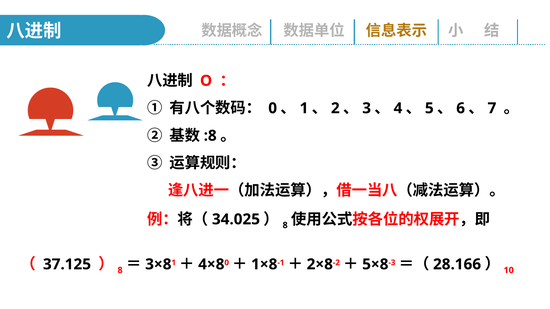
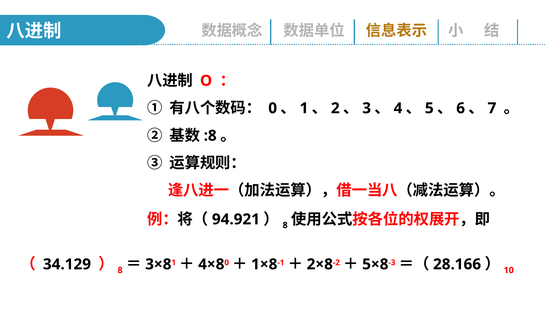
34.025: 34.025 -> 94.921 (236, 220)
37.125: 37.125 -> 34.129 (67, 265)
